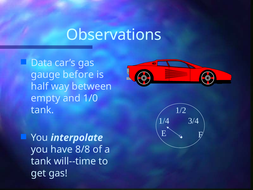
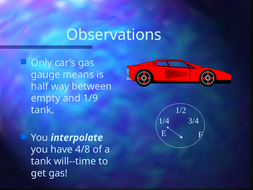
Data: Data -> Only (42, 63)
before: before -> means (78, 74)
1/0: 1/0 -> 1/9 (90, 98)
8/8: 8/8 -> 4/8 (83, 149)
